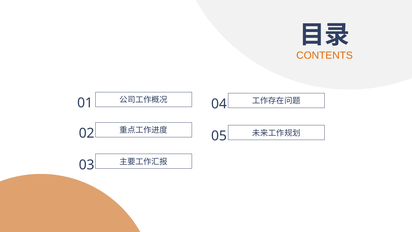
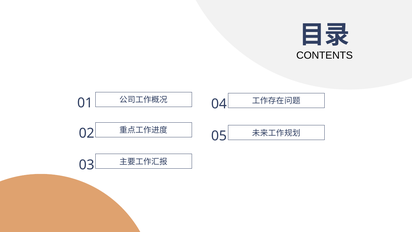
CONTENTS colour: orange -> black (325, 55)
